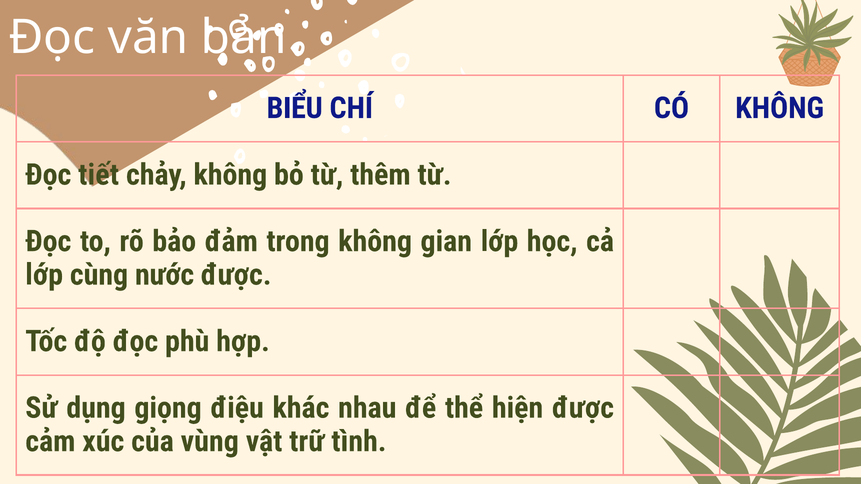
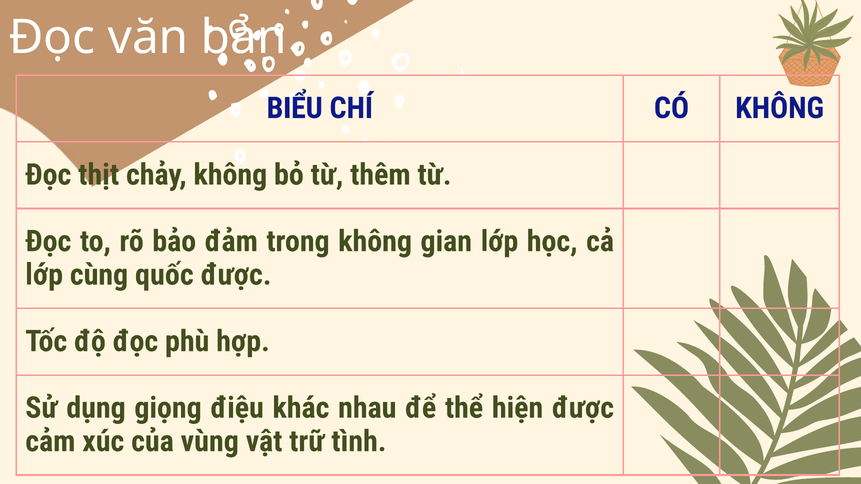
tiết: tiết -> thịt (99, 175)
nước: nước -> quốc (164, 275)
